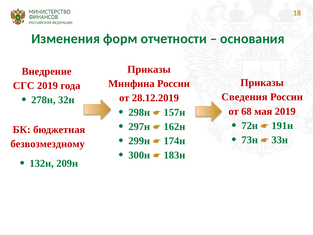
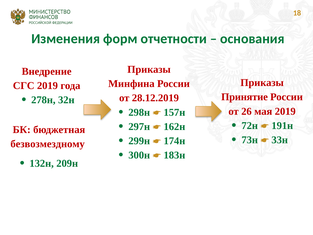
Сведения: Сведения -> Принятие (245, 97)
68: 68 -> 26 (246, 111)
